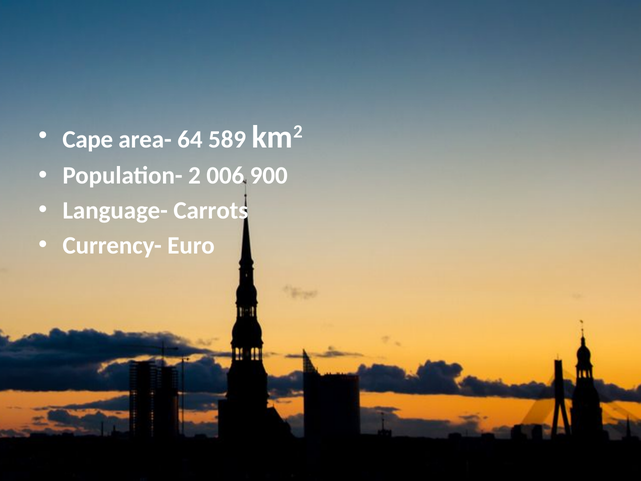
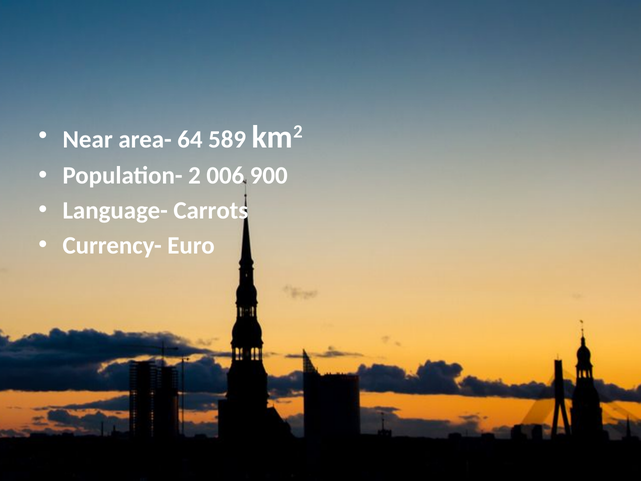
Cape: Cape -> Near (88, 139)
